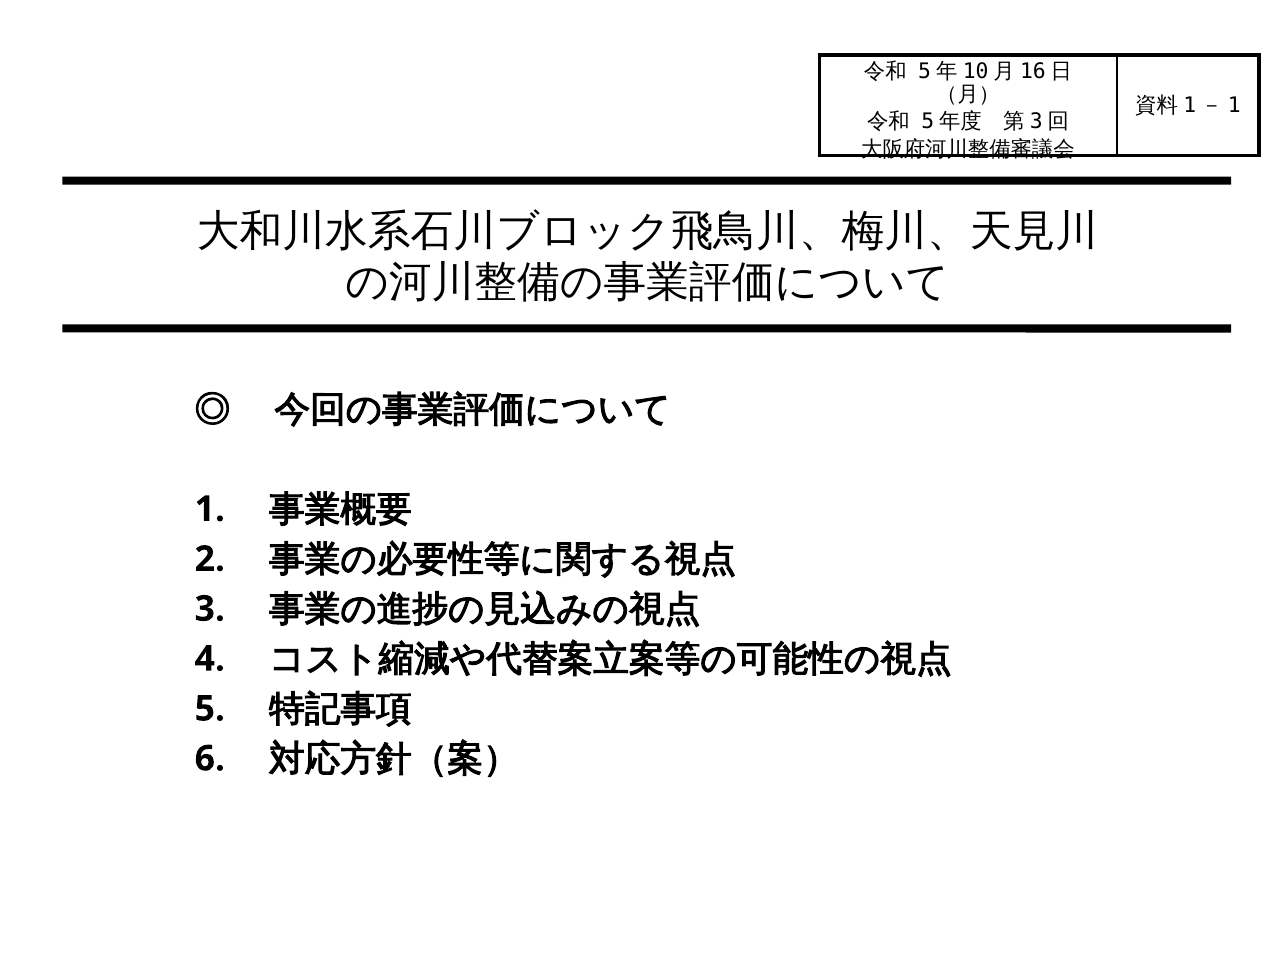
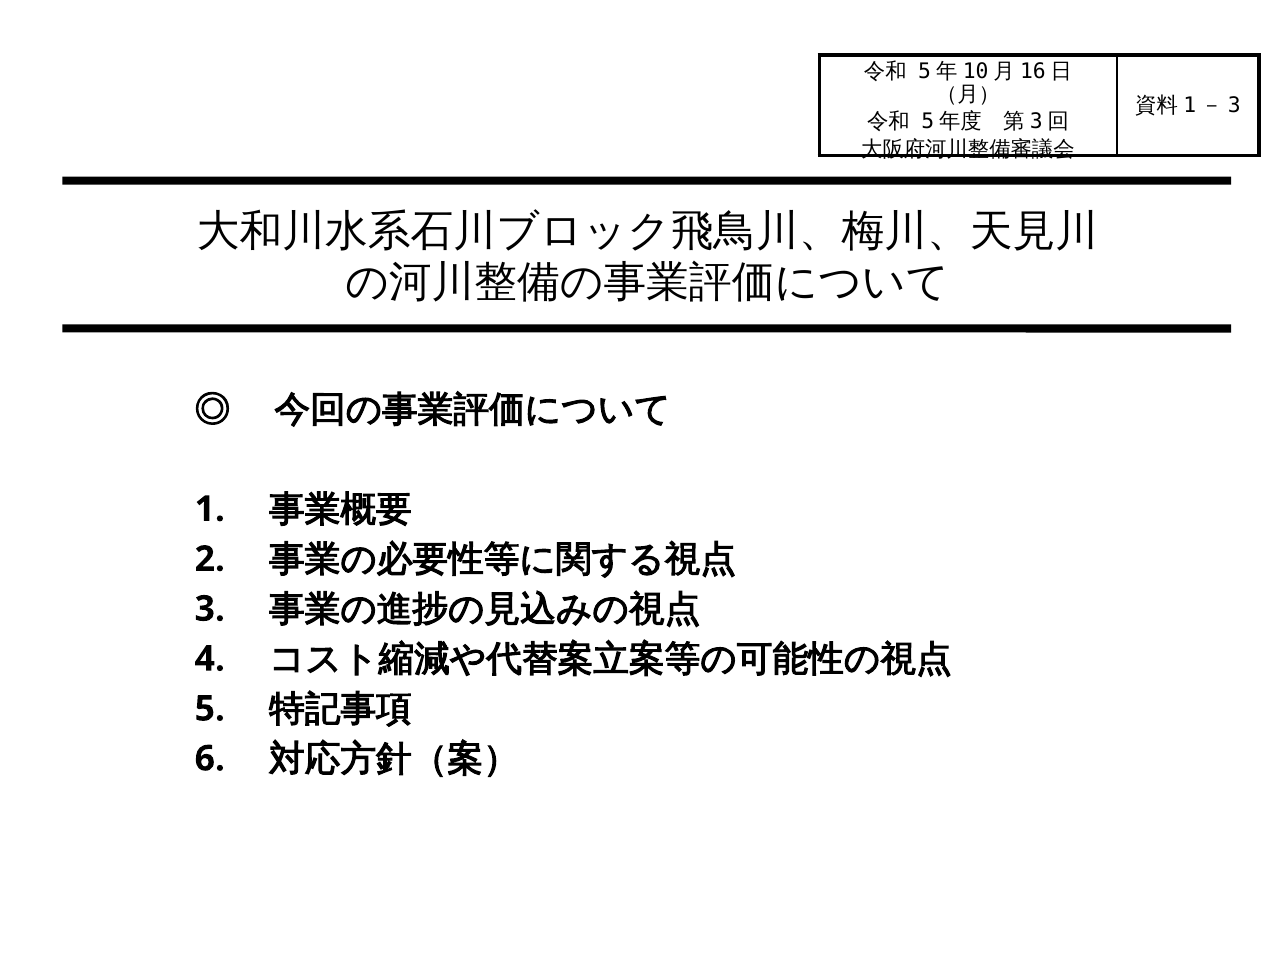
1: 1 -> 3 (1234, 105)
